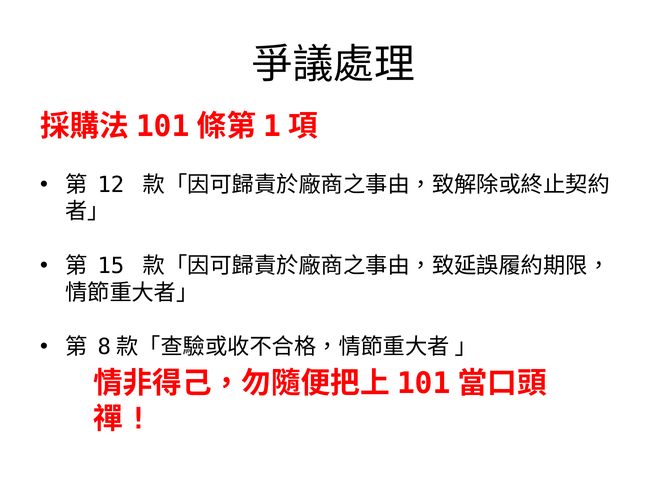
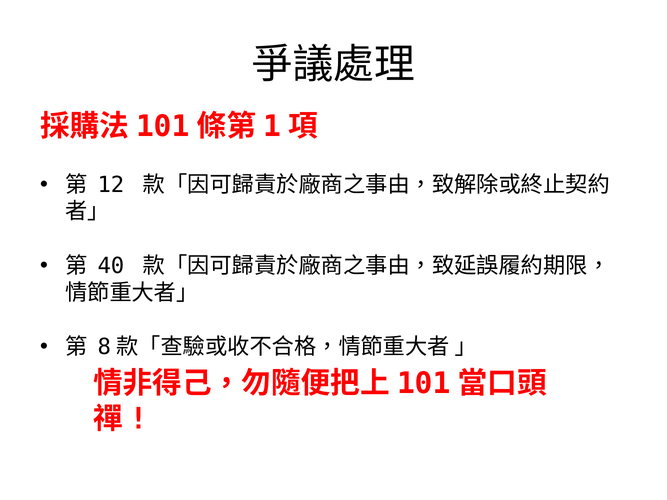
15: 15 -> 40 (111, 266)
